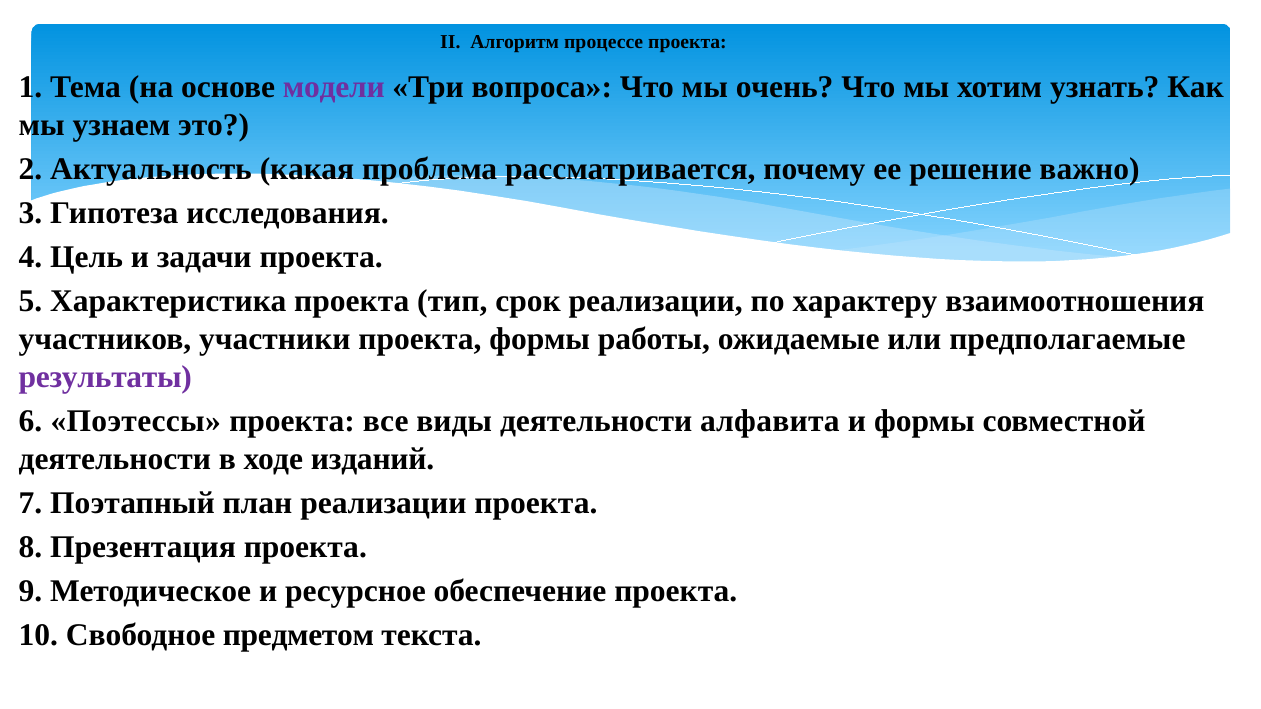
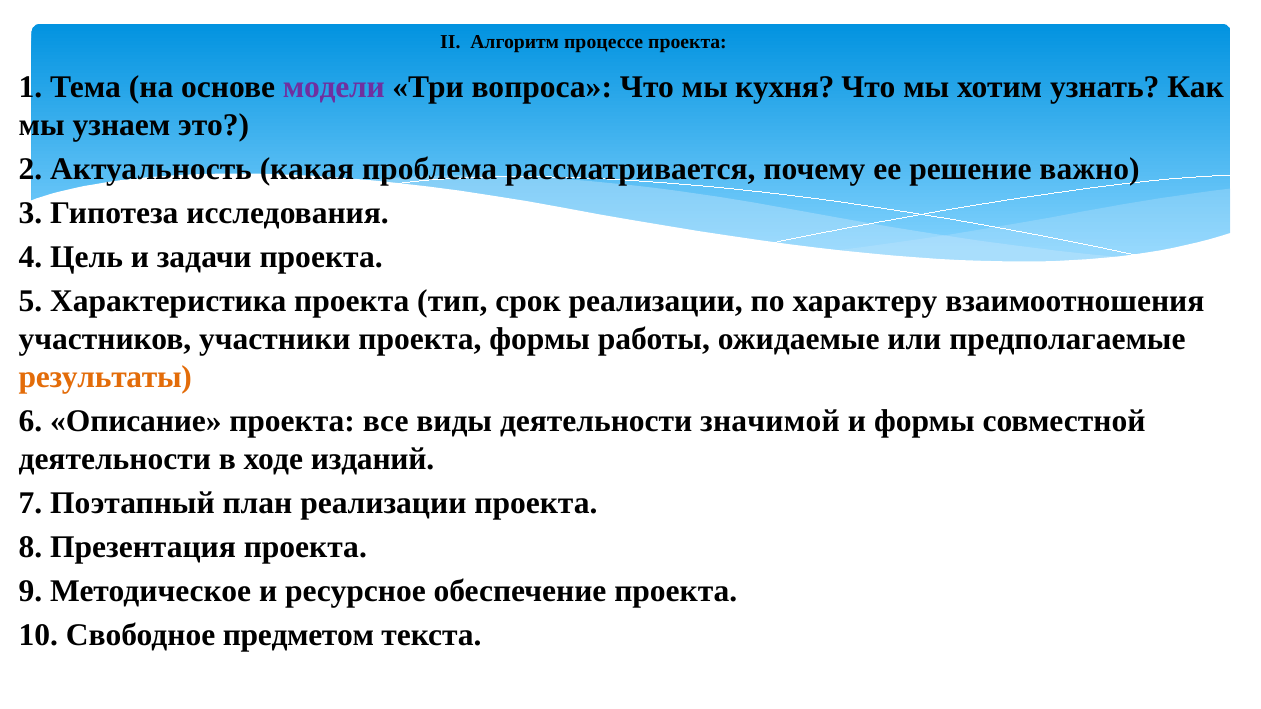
очень: очень -> кухня (785, 87)
результаты colour: purple -> orange (105, 377)
Поэтессы: Поэтессы -> Описание (136, 421)
алфавита: алфавита -> значимой (770, 421)
